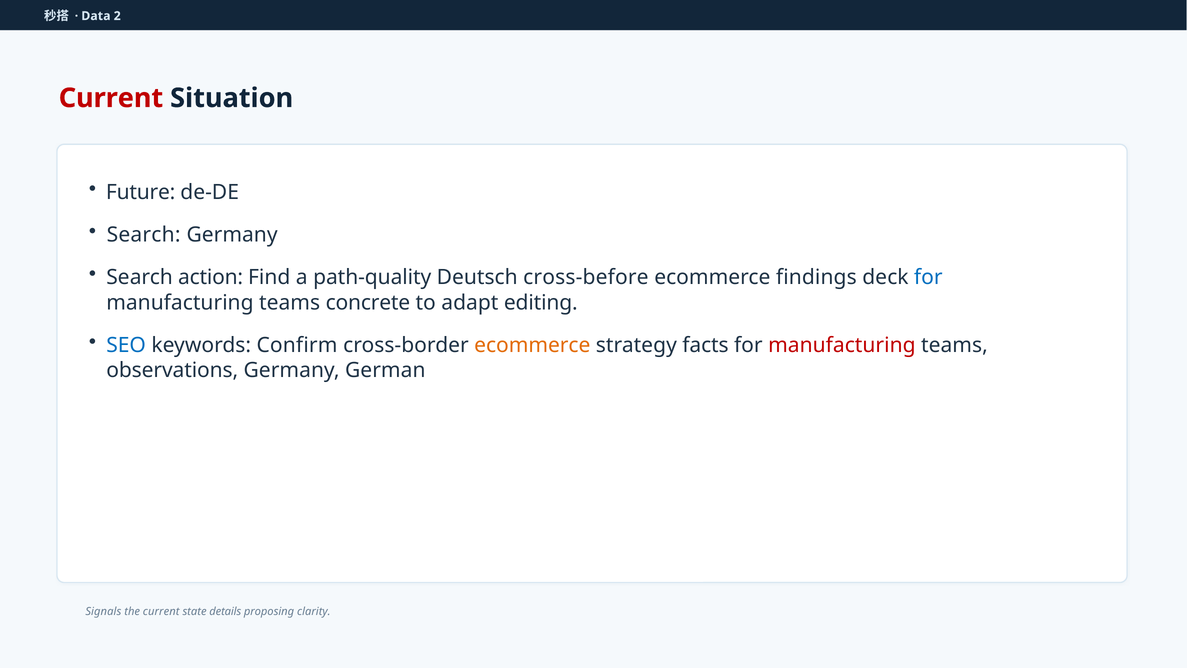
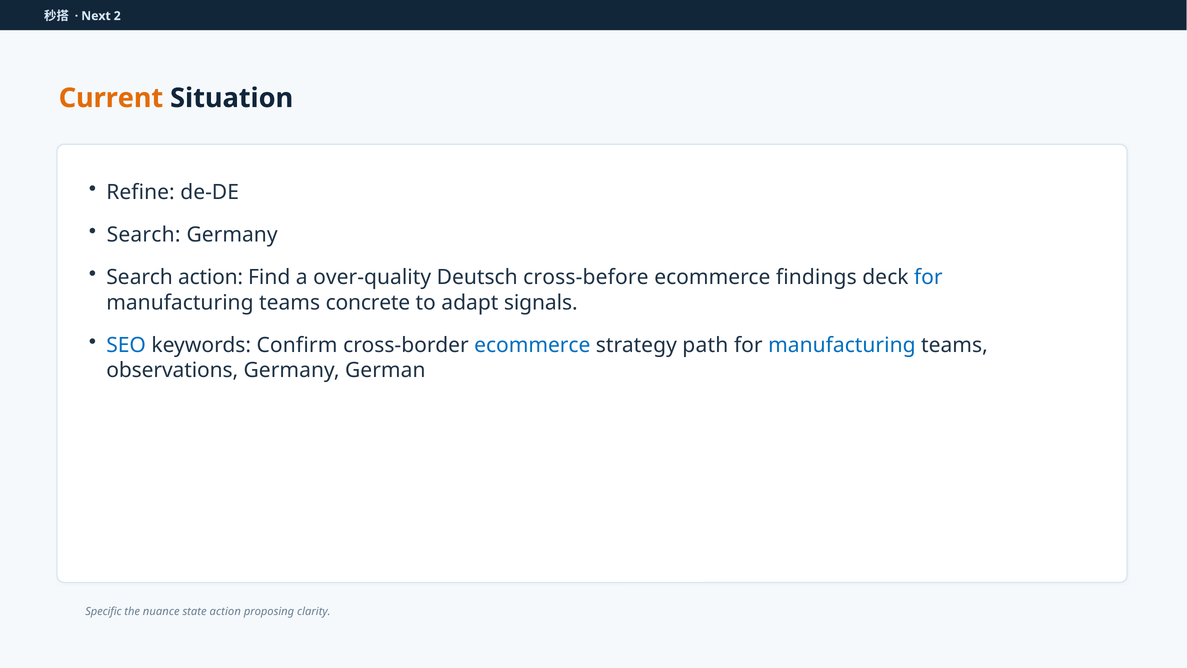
Data: Data -> Next (96, 16)
Current colour: red -> orange (111, 98)
Future: Future -> Refine (141, 192)
path-quality: path-quality -> over-quality (372, 277)
editing: editing -> signals (541, 302)
ecommerce colour: orange -> blue (532, 345)
facts: facts -> path (705, 345)
manufacturing colour: red -> blue (842, 345)
Signals: Signals -> Specific (103, 611)
the current: current -> nuance (161, 611)
state details: details -> action (225, 611)
